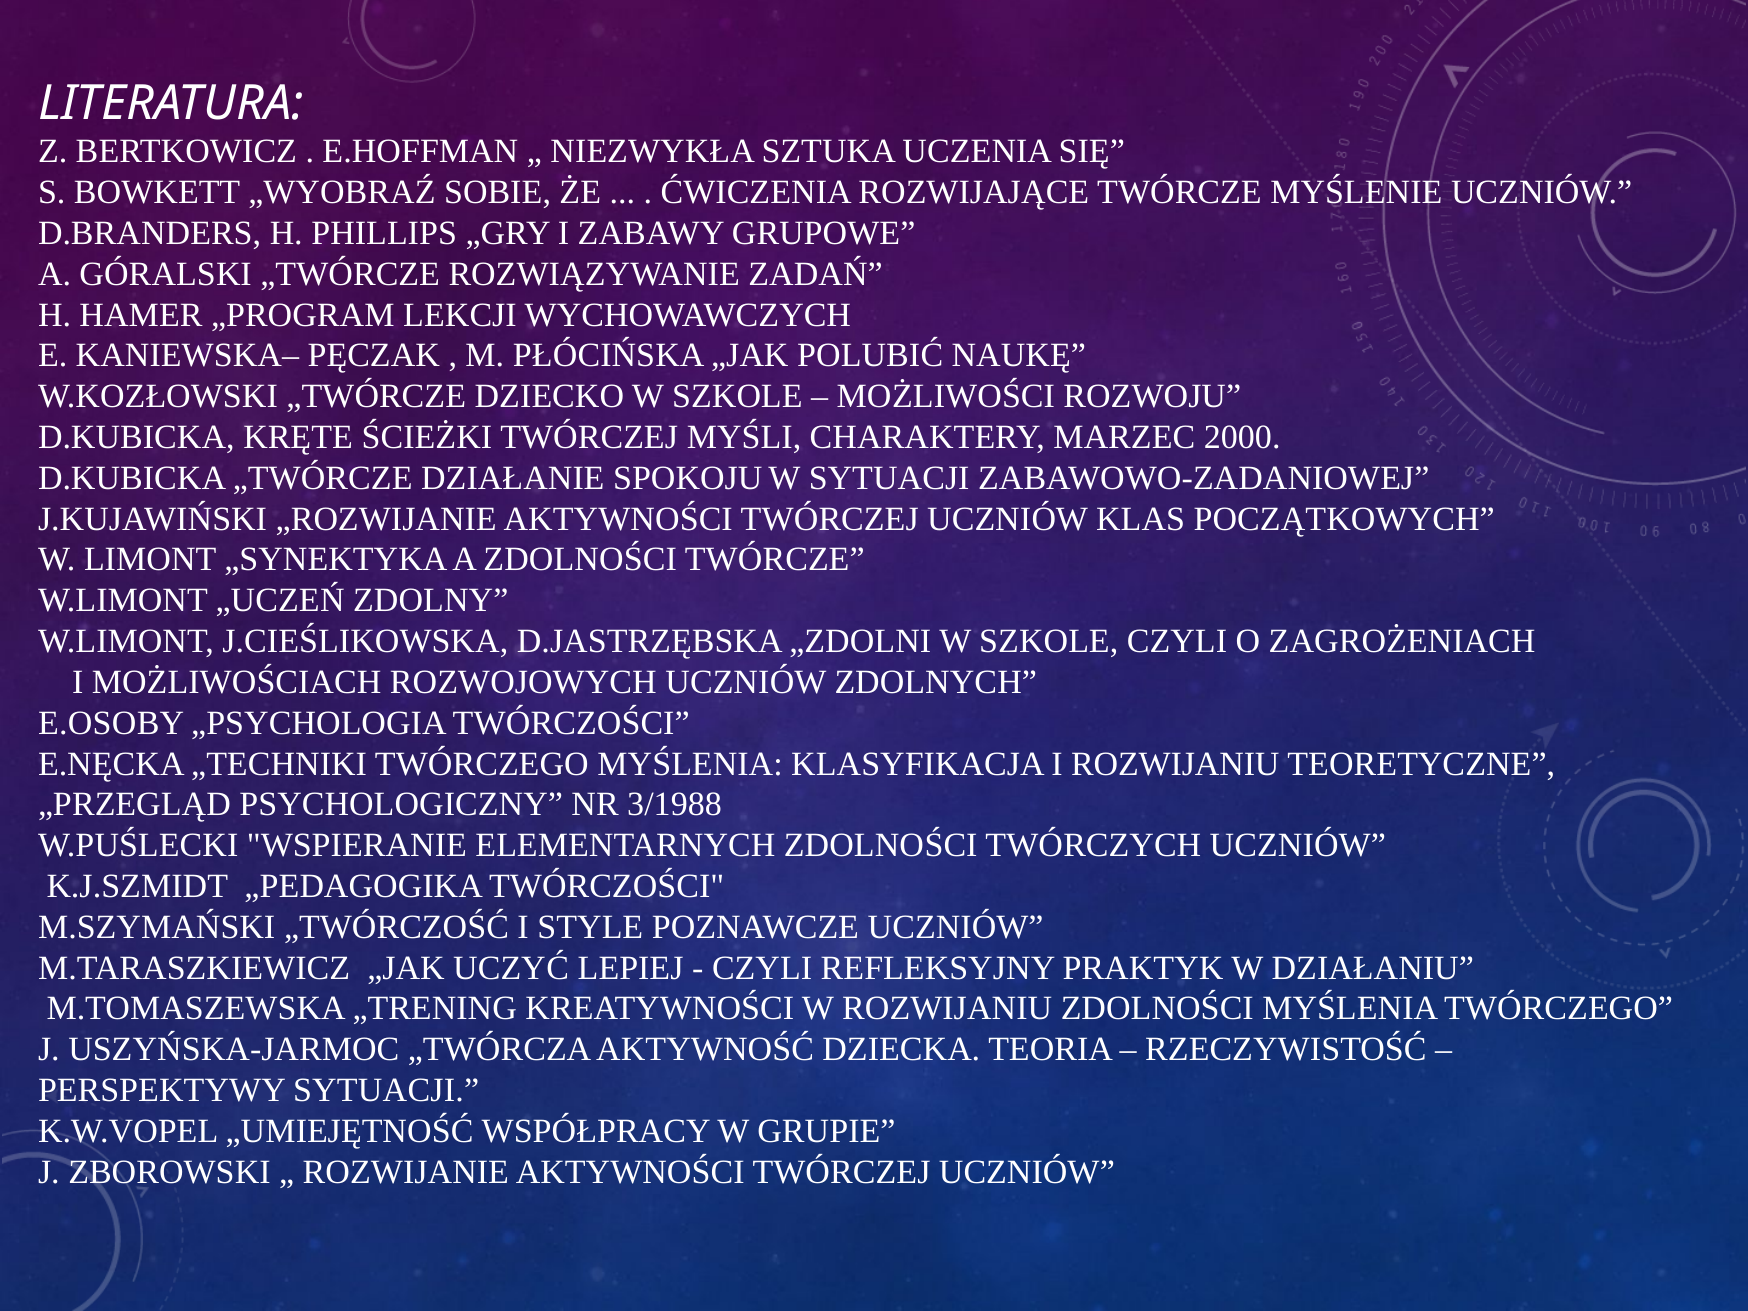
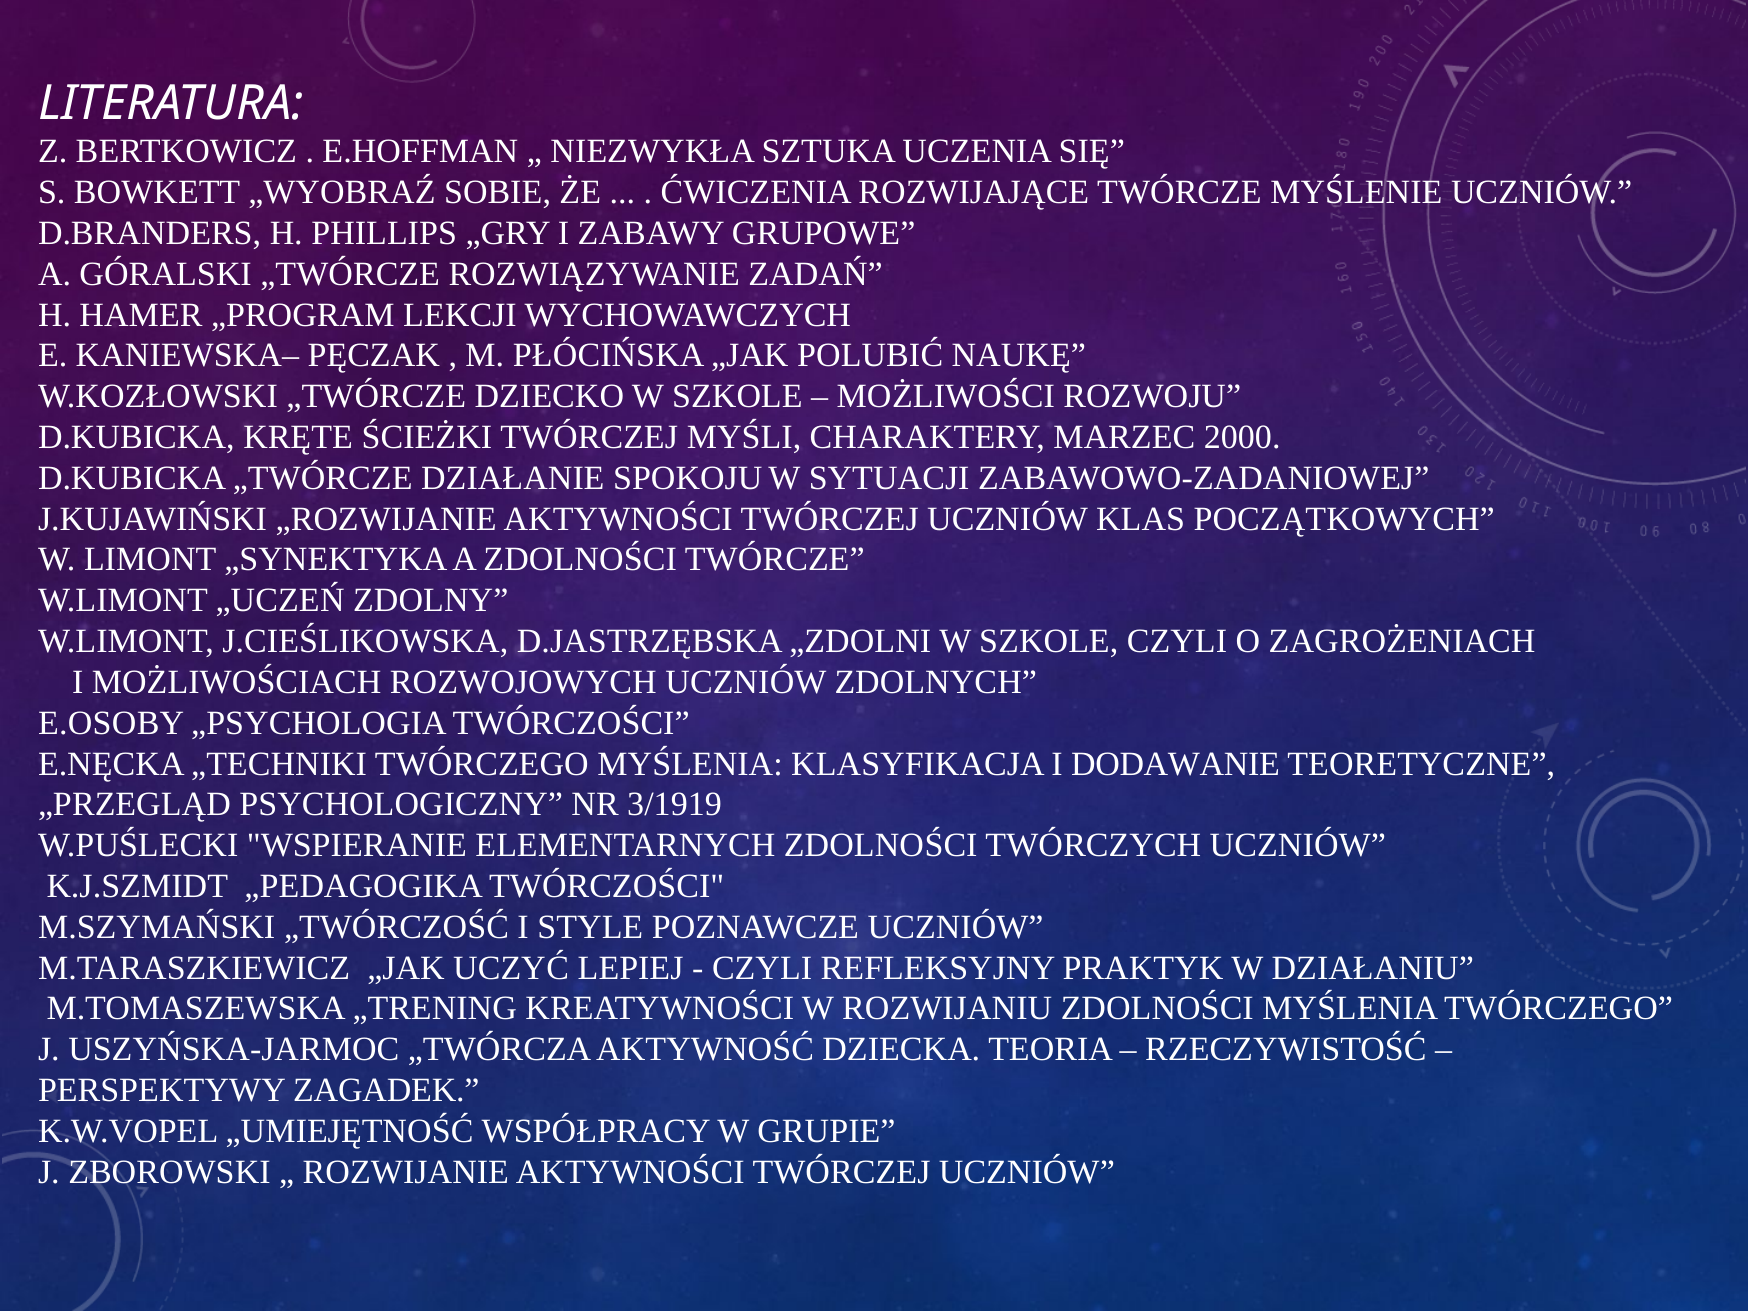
I ROZWIJANIU: ROZWIJANIU -> DODAWANIE (1175, 764)
3/1988: 3/1988 -> 3/1919 (675, 805)
PERSPEKTYWY SYTUACJI: SYTUACJI -> ZAGADEK (386, 1090)
